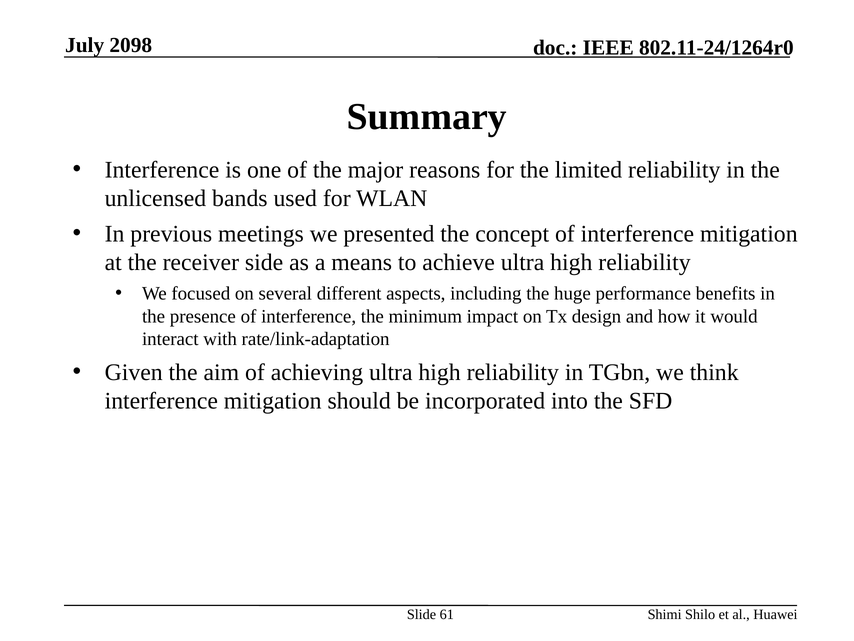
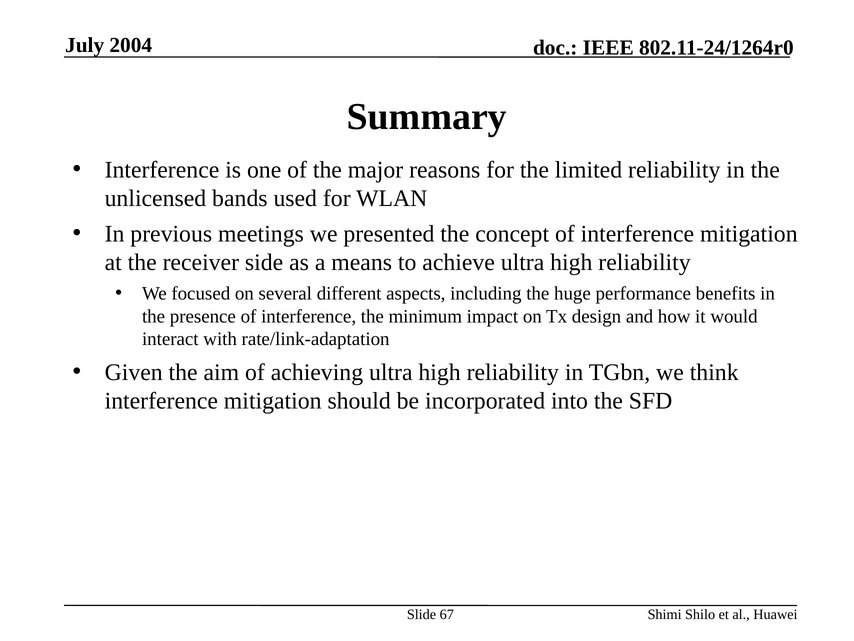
2098: 2098 -> 2004 (131, 45)
61: 61 -> 67 (447, 614)
